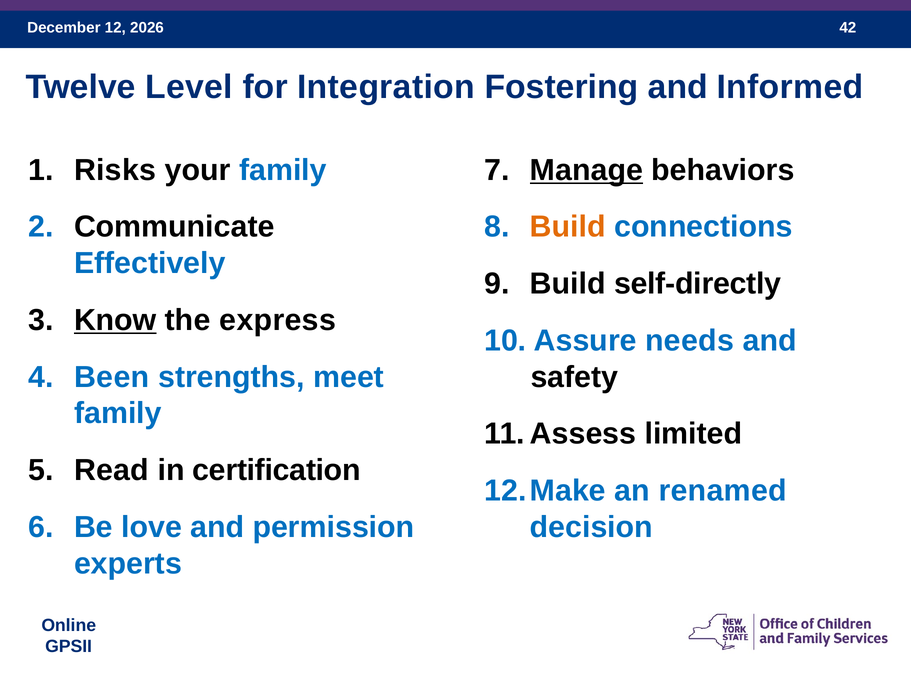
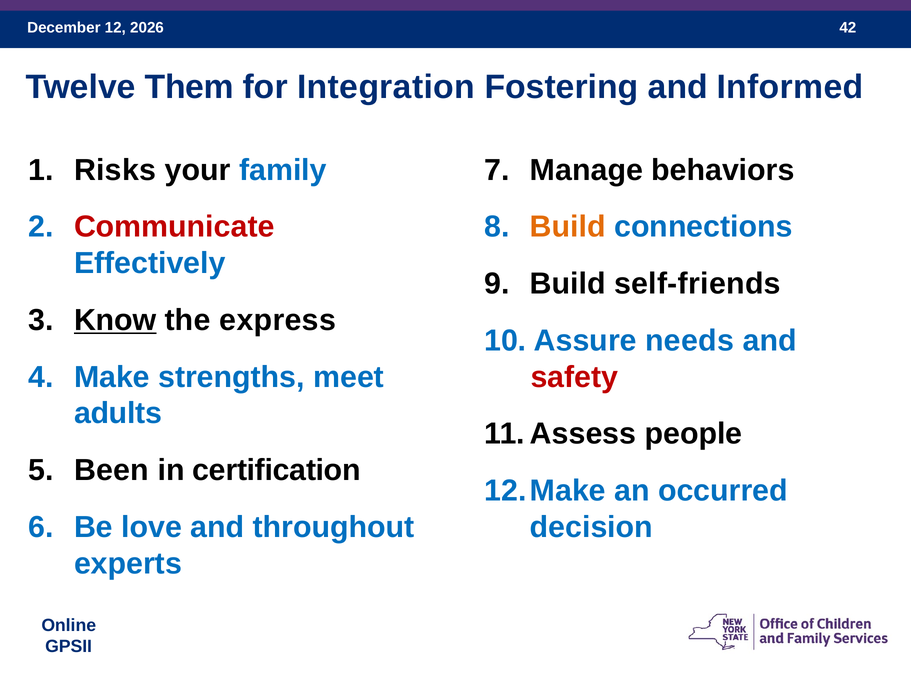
Level: Level -> Them (189, 87)
Manage underline: present -> none (586, 170)
Communicate colour: black -> red (174, 227)
self-directly: self-directly -> self-friends (697, 283)
Been: Been -> Make (112, 377)
safety colour: black -> red (574, 377)
family: family -> adults (118, 413)
limited: limited -> people (693, 433)
Read: Read -> Been (111, 470)
renamed: renamed -> occurred (723, 490)
permission: permission -> throughout (333, 526)
